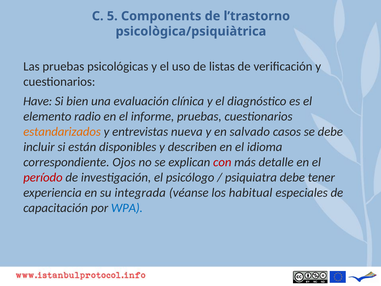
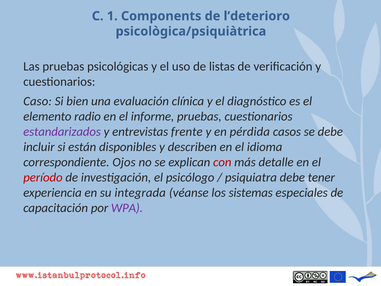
5: 5 -> 1 (112, 16)
l’trastorno: l’trastorno -> l’deterioro (257, 16)
Have: Have -> Caso (38, 101)
estandarizados colour: orange -> purple (62, 132)
nueva: nueva -> frente (187, 132)
salvado: salvado -> pérdida (250, 132)
habitual: habitual -> sistemas (251, 193)
WPA colour: blue -> purple (127, 208)
